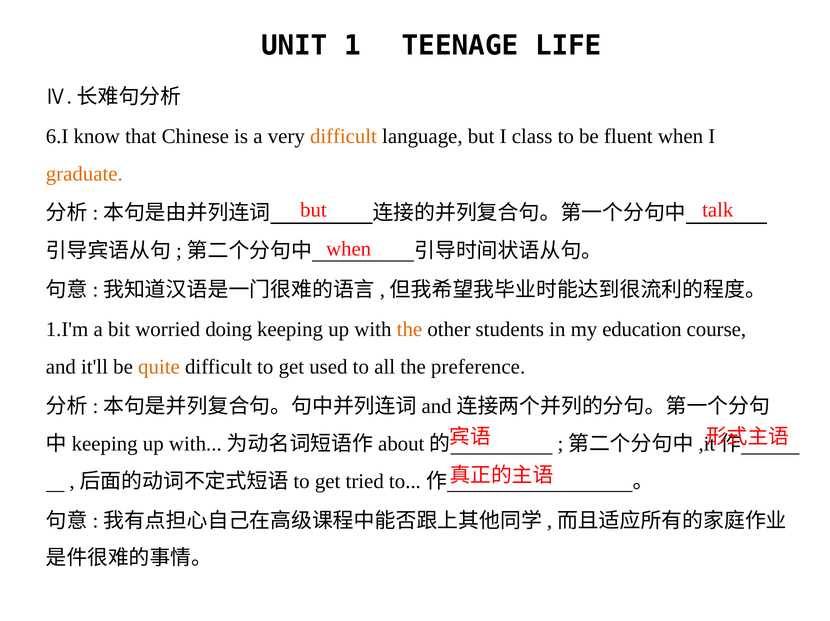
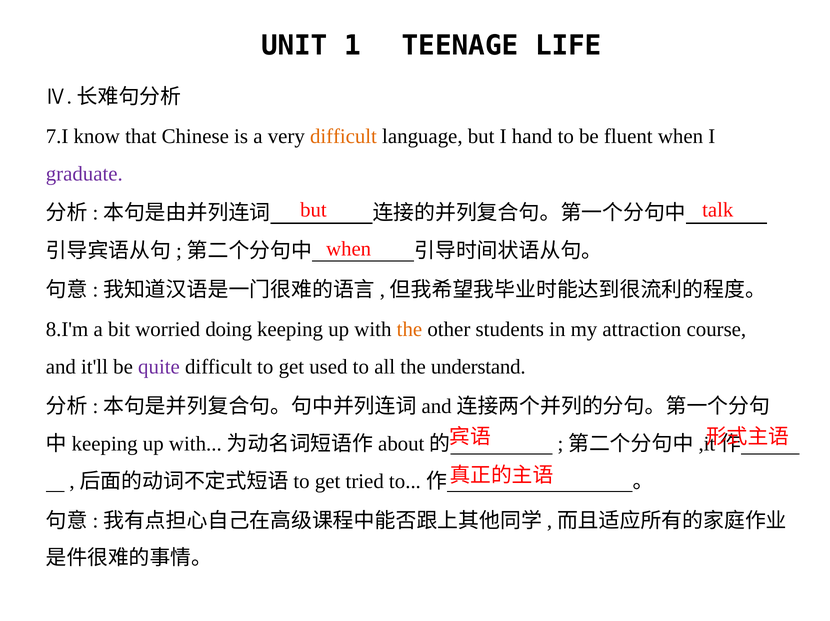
6.I: 6.I -> 7.I (57, 136)
class: class -> hand (532, 136)
graduate colour: orange -> purple (84, 174)
1.I'm: 1.I'm -> 8.I'm (67, 329)
education: education -> attraction (642, 329)
quite colour: orange -> purple (159, 367)
preference: preference -> understand (478, 367)
